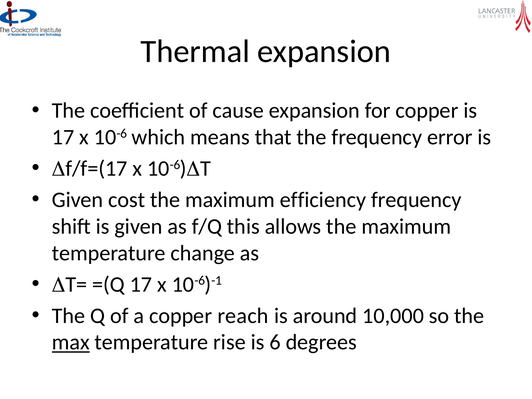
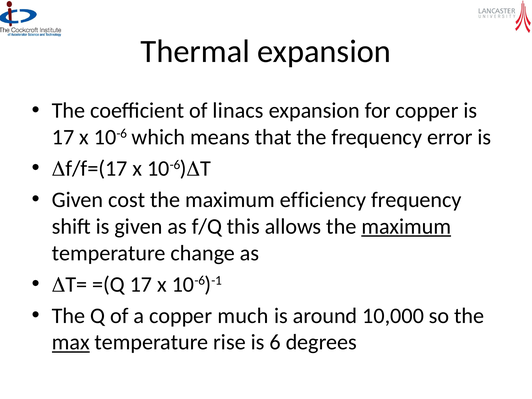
cause: cause -> linacs (238, 111)
maximum underline: none -> present (406, 226)
reach: reach -> much (243, 316)
